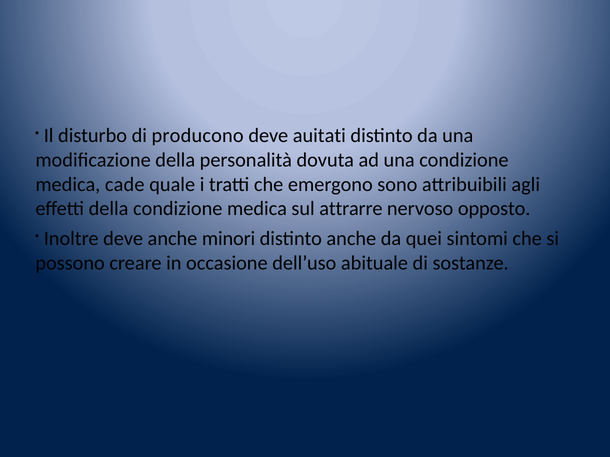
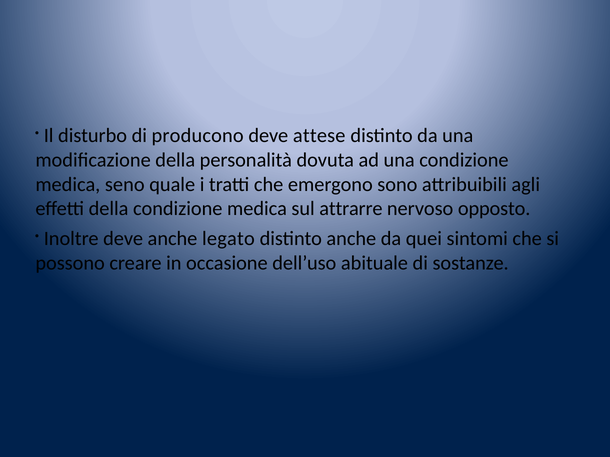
auitati: auitati -> attese (319, 136)
cade: cade -> seno (125, 185)
minori: minori -> legato (228, 239)
